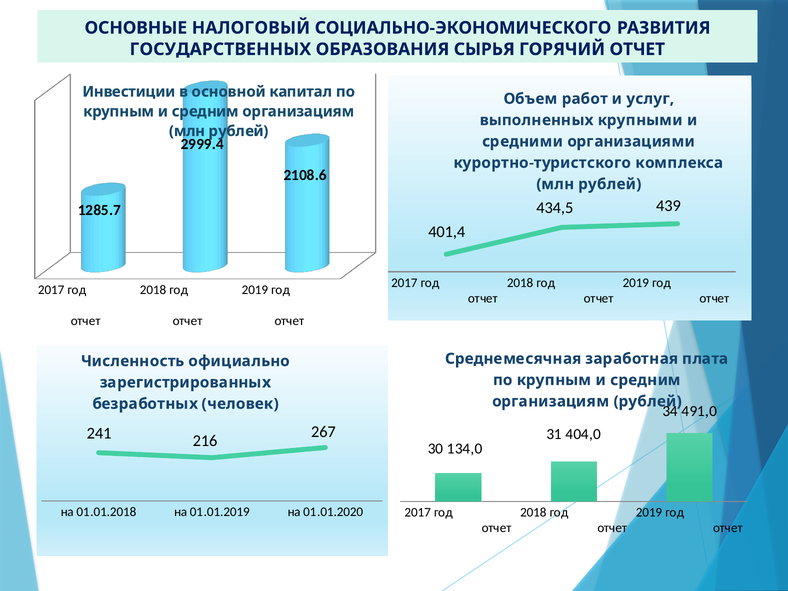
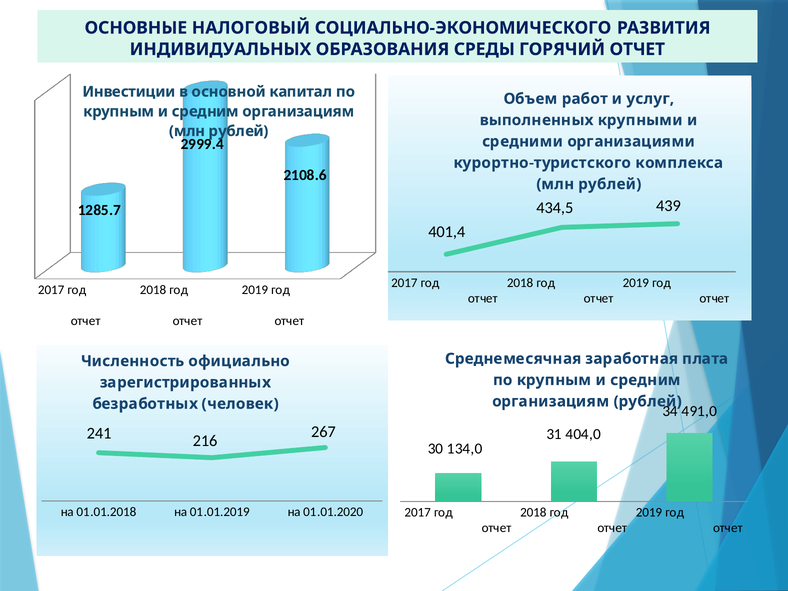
ГОСУДАРСТВЕННЫХ: ГОСУДАРСТВЕННЫХ -> ИНДИВИДУАЛЬНЫХ (220, 49)
СЫРЬЯ: СЫРЬЯ -> СРЕДЫ (484, 49)
